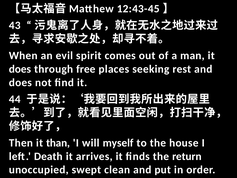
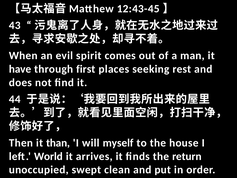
does: does -> have (20, 69)
free: free -> first (86, 69)
Death: Death -> World (48, 156)
